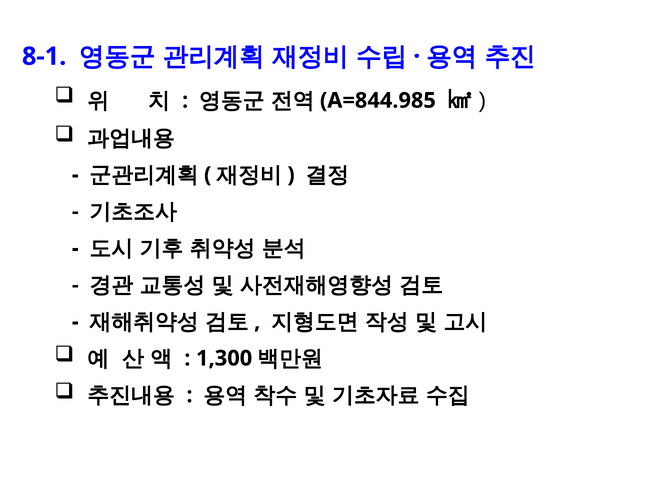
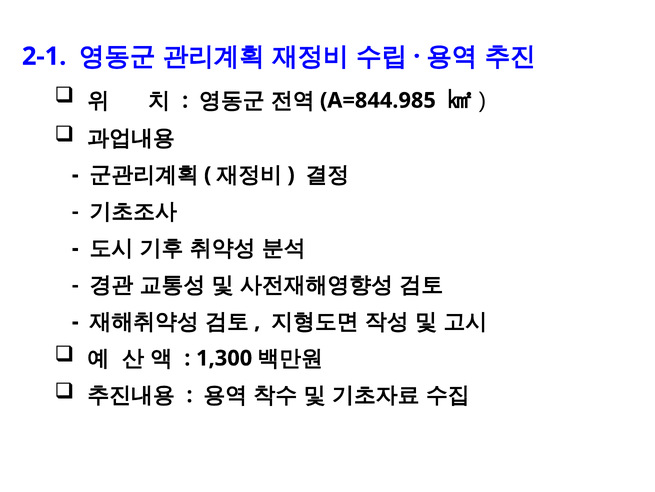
8-1: 8-1 -> 2-1 (44, 56)
